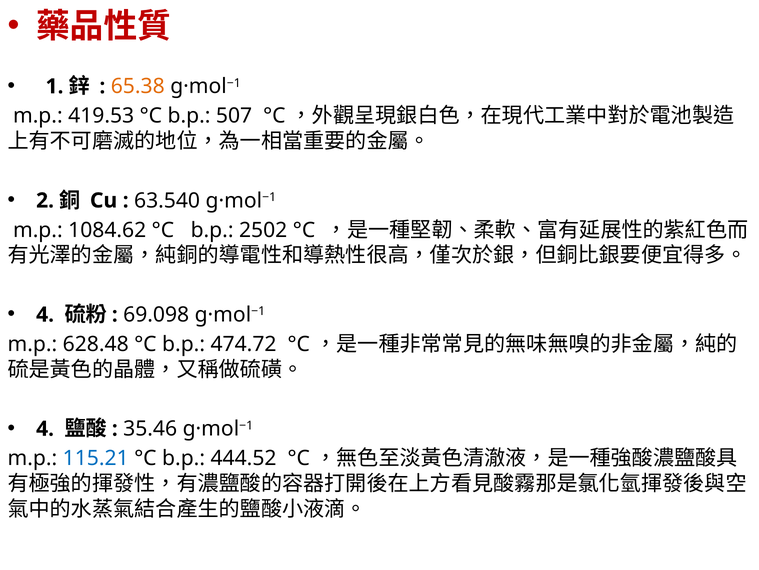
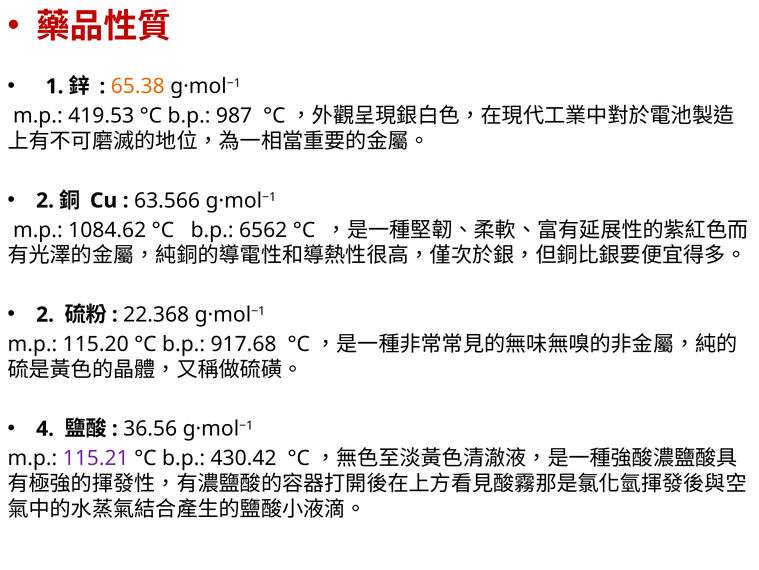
507: 507 -> 987 (234, 116)
63.540: 63.540 -> 63.566 (167, 200)
2502: 2502 -> 6562 (263, 230)
4: 4 -> 2 (45, 314)
69.098: 69.098 -> 22.368 (156, 314)
628.48: 628.48 -> 115.20 (96, 344)
474.72: 474.72 -> 917.68 (244, 344)
35.46: 35.46 -> 36.56 (150, 428)
115.21 colour: blue -> purple (96, 458)
444.52: 444.52 -> 430.42 (244, 458)
